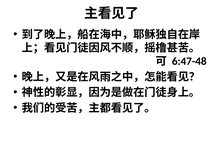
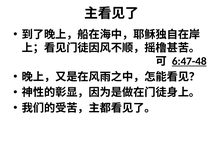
6:47-48 underline: none -> present (189, 61)
